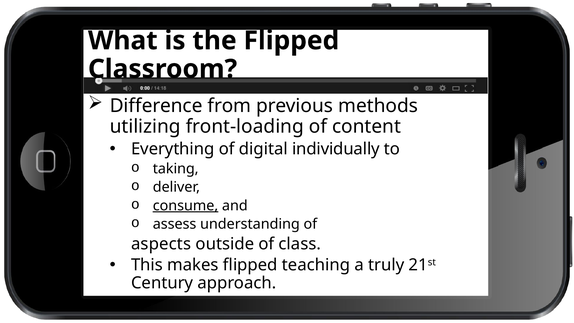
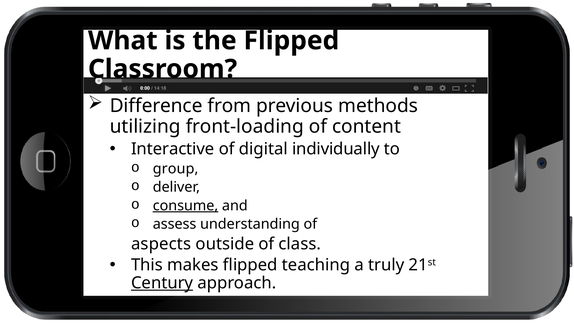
Everything: Everything -> Interactive (173, 149)
taking: taking -> group (176, 169)
Century underline: none -> present (162, 283)
